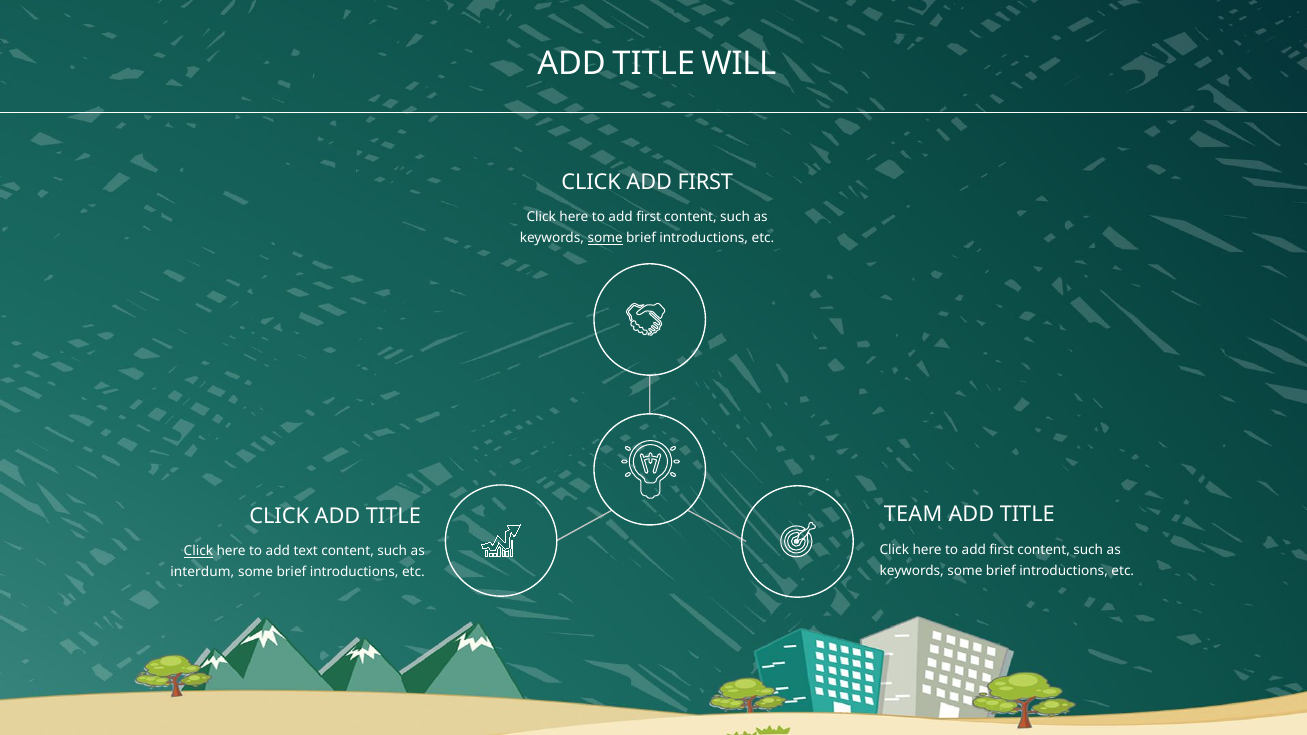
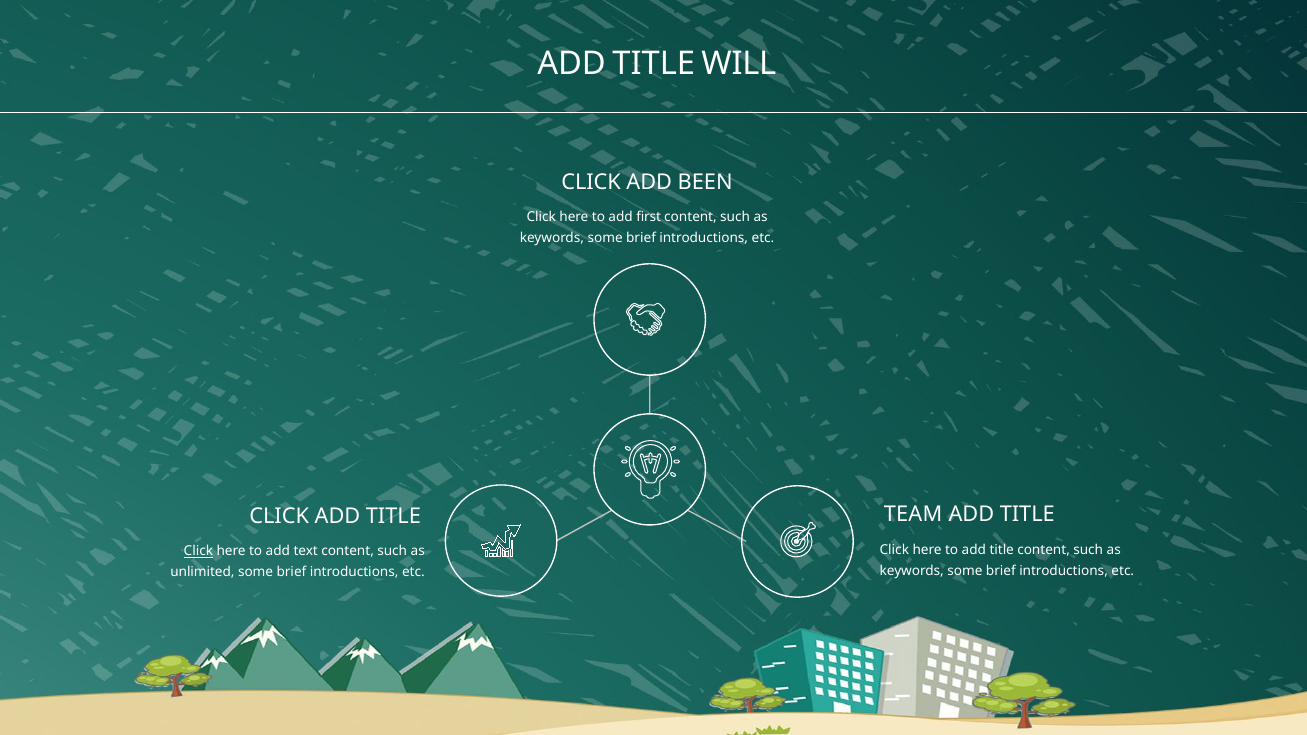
CLICK ADD FIRST: FIRST -> BEEN (705, 182)
some underline: present -> none (605, 239)
first: first -> title (1002, 550)
interdum: interdum -> unlimited (202, 573)
